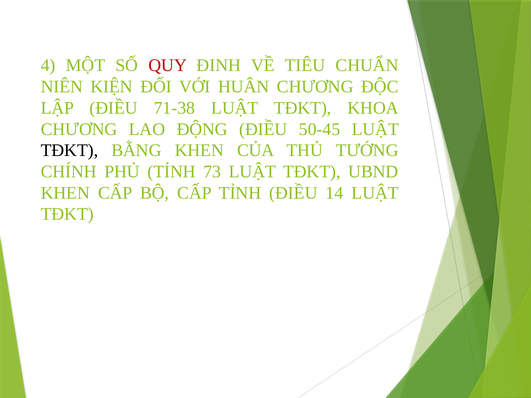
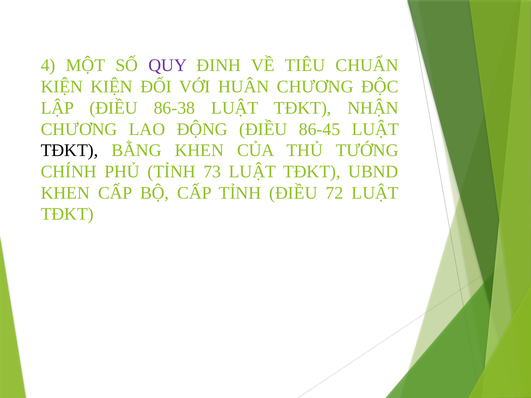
QUY colour: red -> purple (168, 66)
NIÊN: NIÊN -> KIỆN (62, 87)
71-38: 71-38 -> 86-38 (174, 108)
KHOA: KHOA -> NHẬN (373, 108)
50-45: 50-45 -> 86-45 (320, 129)
14: 14 -> 72 (334, 193)
